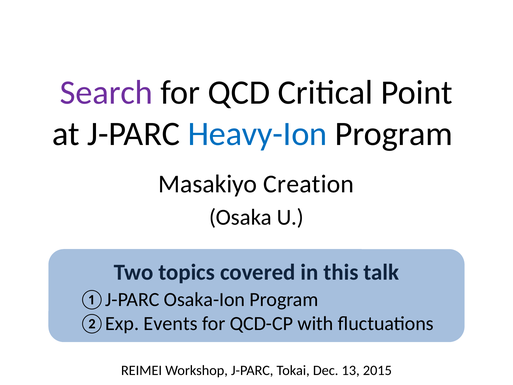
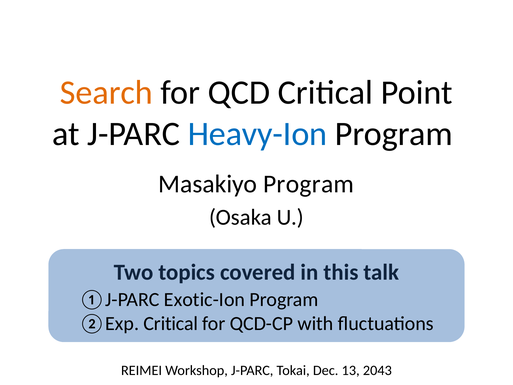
Search colour: purple -> orange (106, 93)
Masakiyo Creation: Creation -> Program (309, 184)
Osaka-Ion: Osaka-Ion -> Exotic-Ion (204, 300)
Events: Events -> Critical (171, 323)
2015: 2015 -> 2043 (377, 370)
